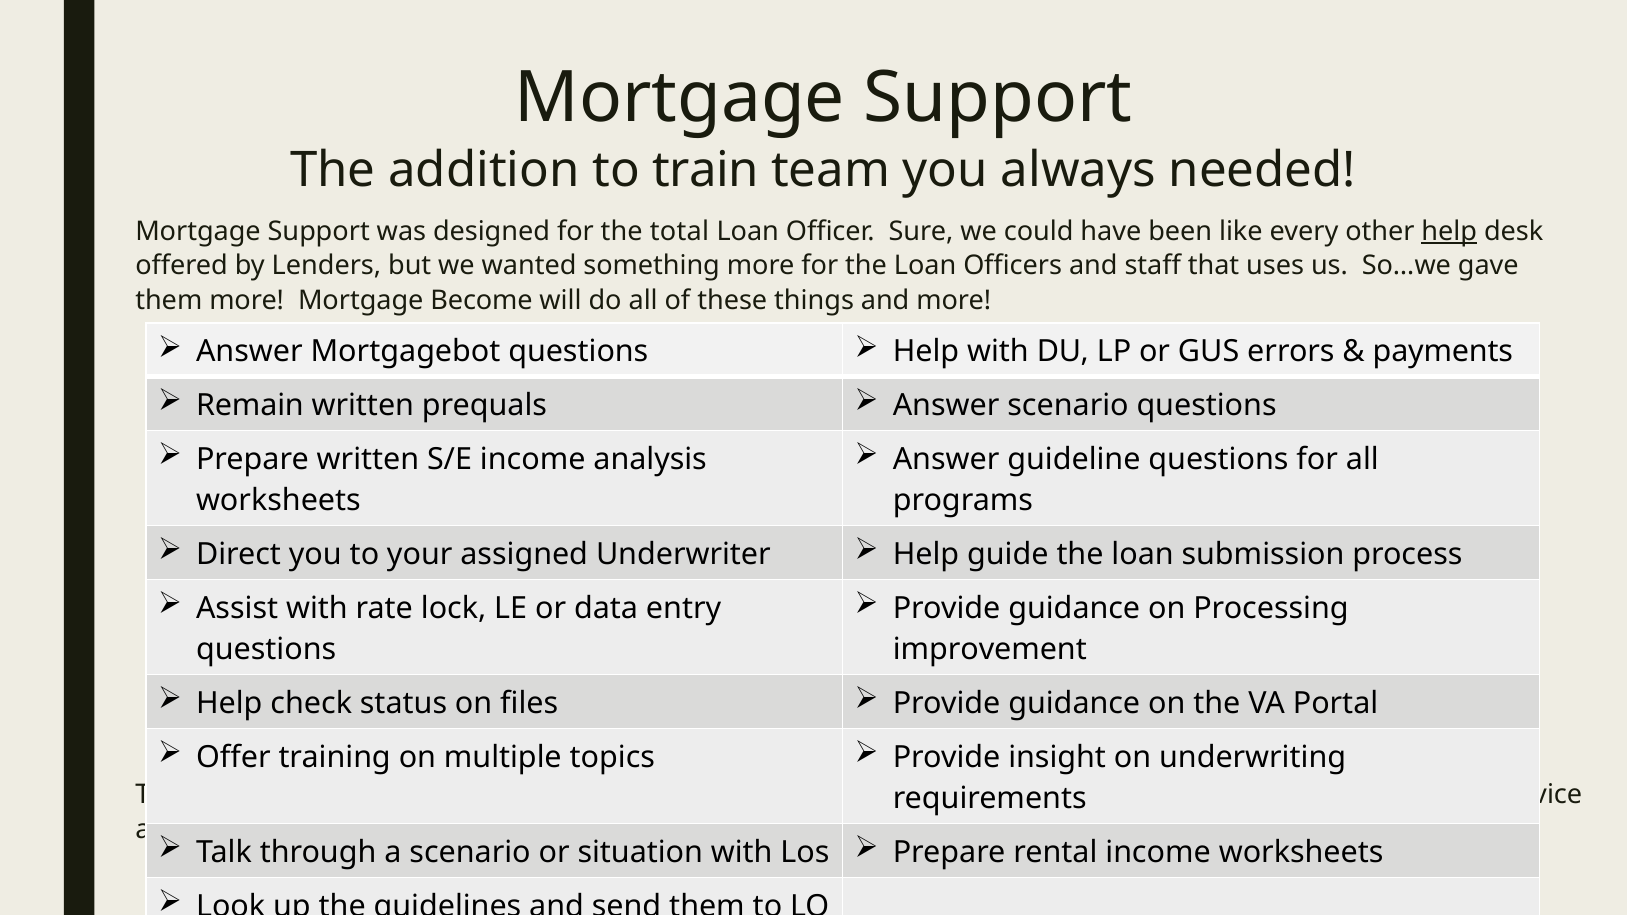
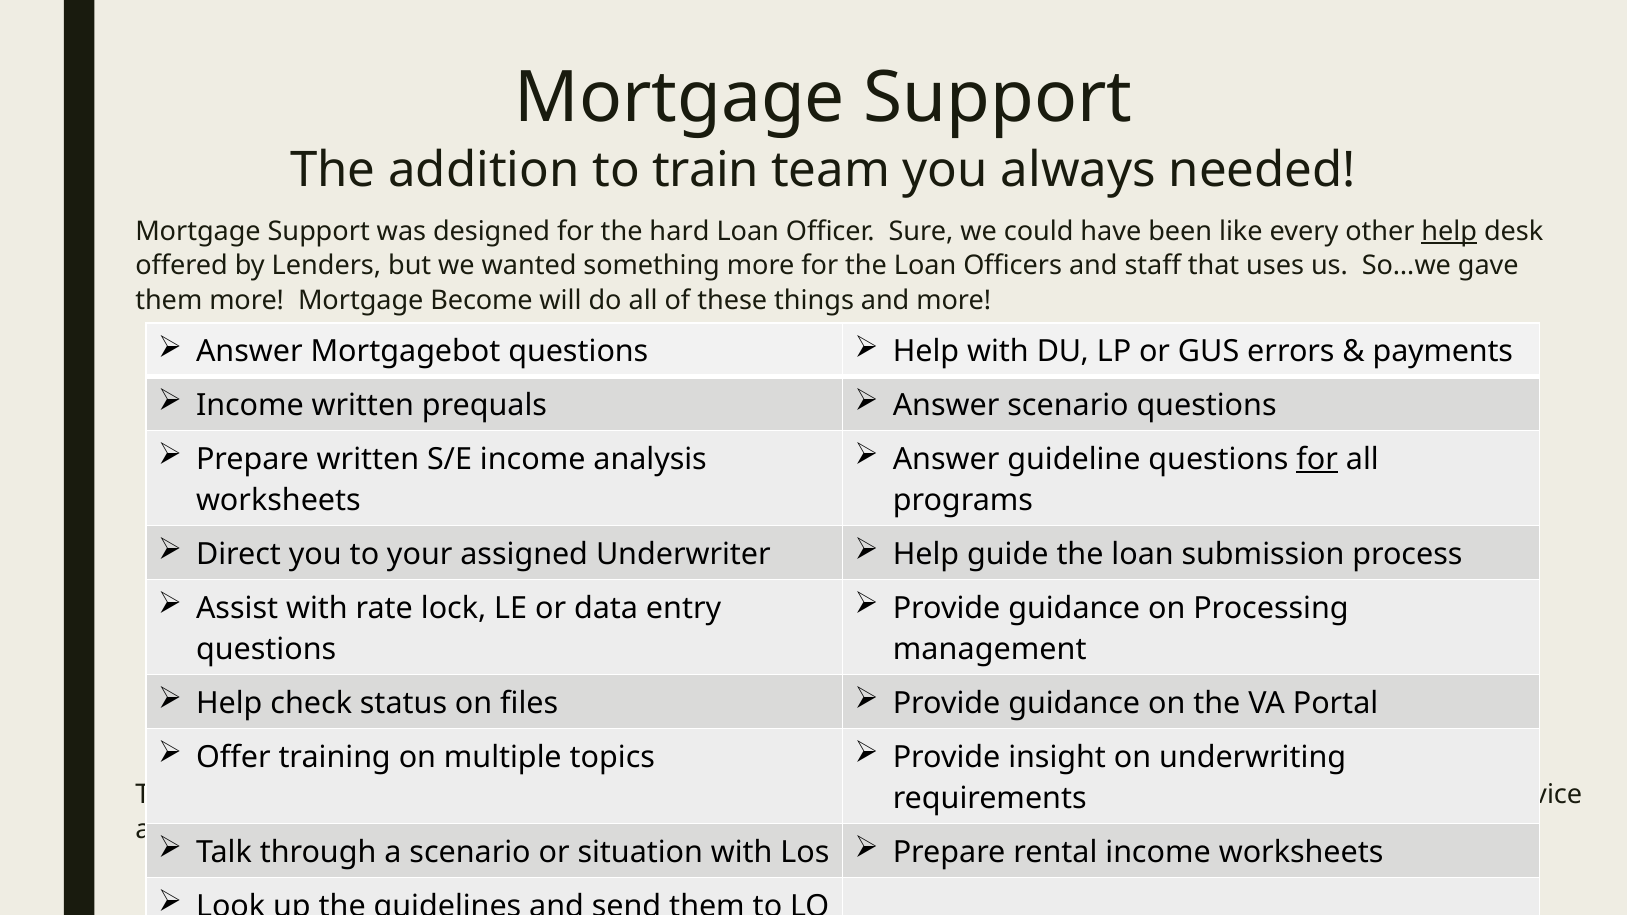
total: total -> hard (679, 231)
Remain: Remain -> Income (250, 405)
for underline: none -> present (1317, 459)
improvement: improvement -> management (990, 650)
